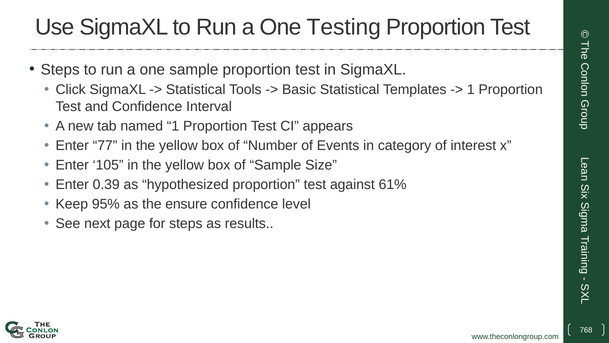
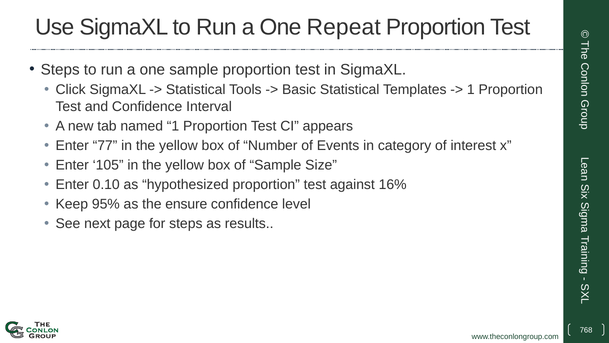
Testing: Testing -> Repeat (344, 27)
0.39: 0.39 -> 0.10 (106, 185)
61%: 61% -> 16% (393, 185)
